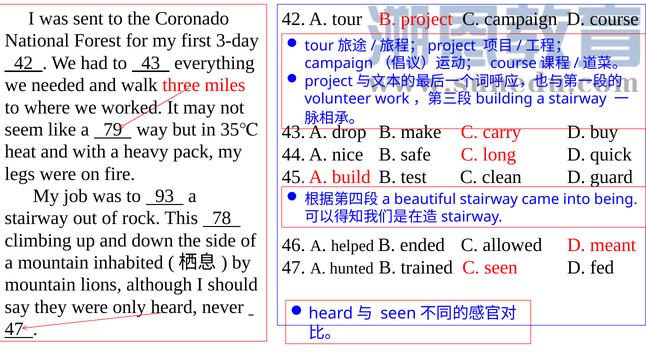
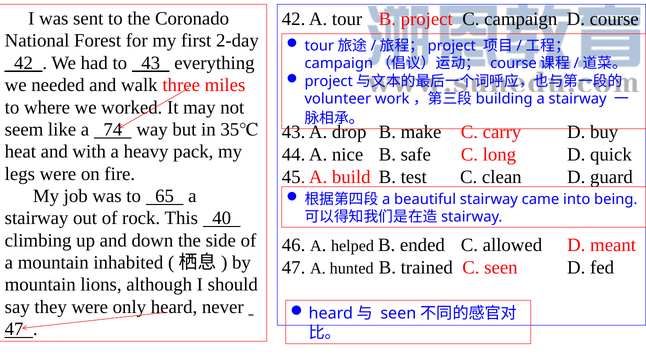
3-day: 3-day -> 2-day (237, 41)
79: 79 -> 74 (113, 130)
93: 93 -> 65 (165, 196)
78: 78 -> 40 (222, 218)
